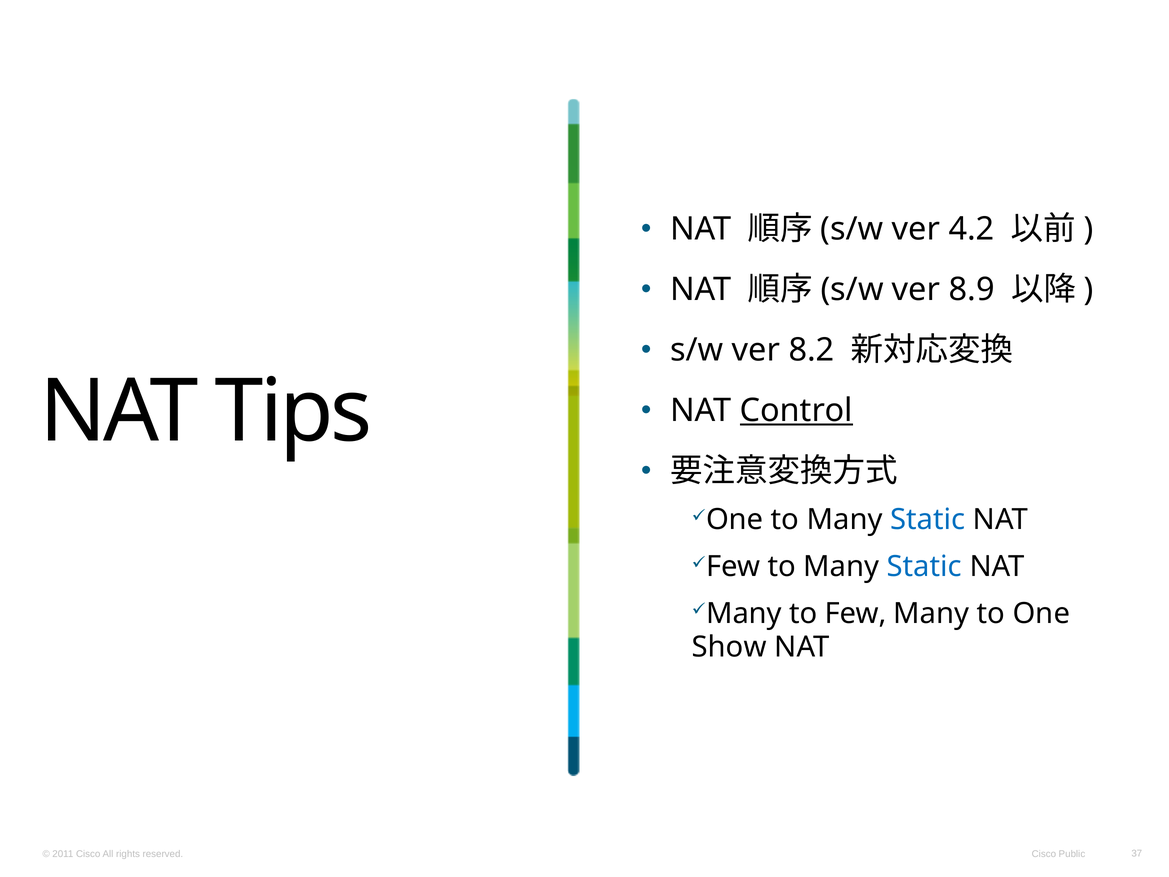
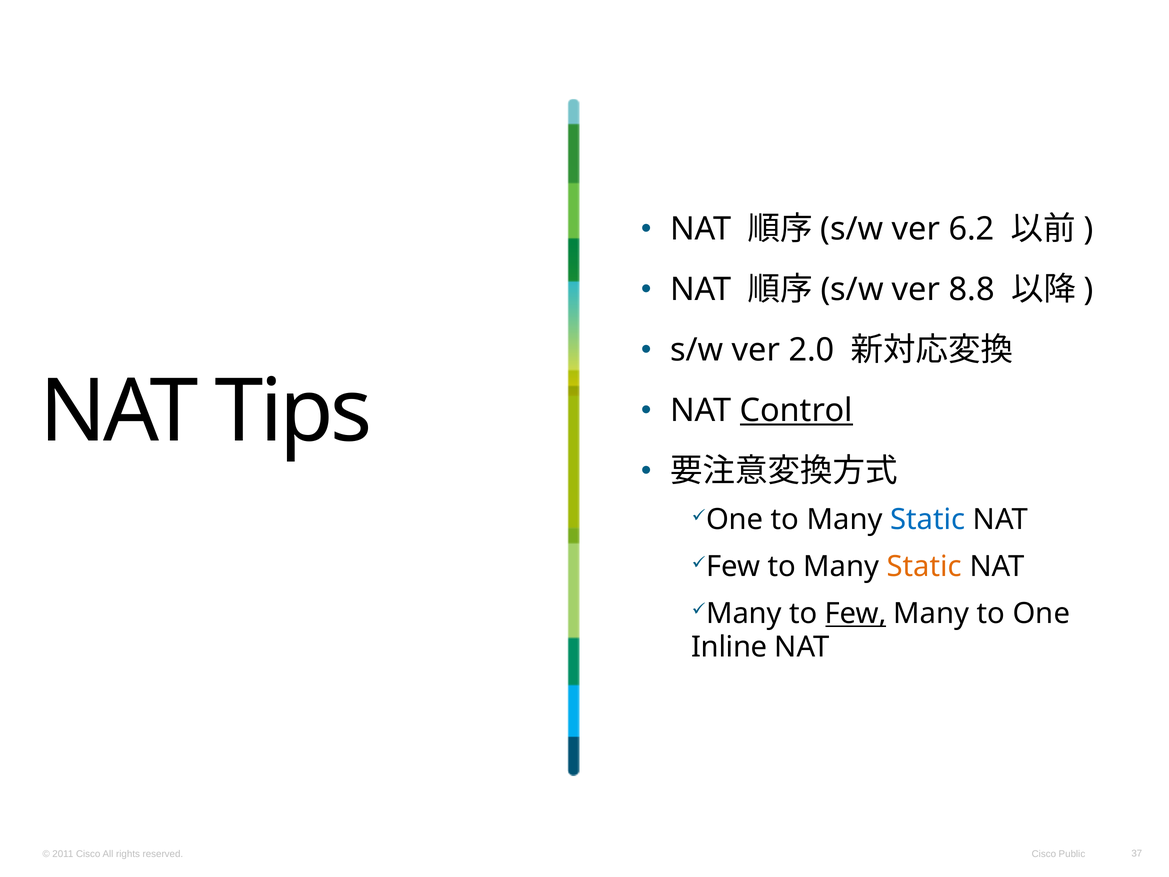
4.2: 4.2 -> 6.2 (971, 229)
8.9: 8.9 -> 8.8 (972, 289)
8.2: 8.2 -> 2.0 (812, 350)
Static colour: blue -> orange (924, 566)
Few underline: none -> present (856, 613)
Show: Show -> Inline (729, 647)
